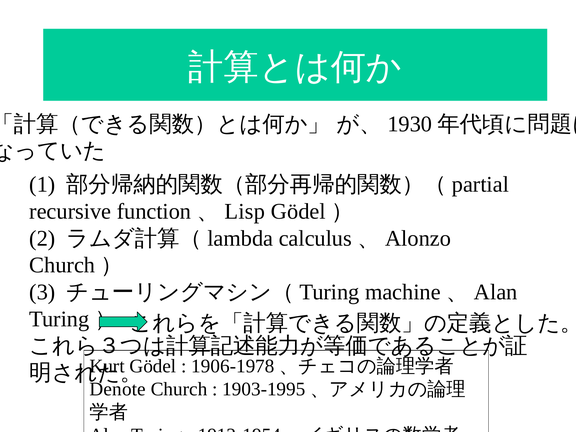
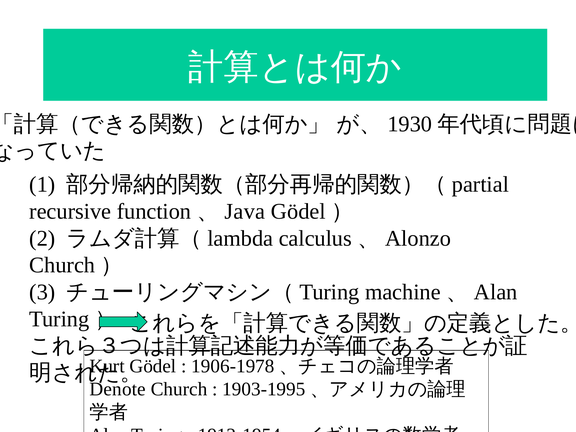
Lisp: Lisp -> Java (245, 211)
